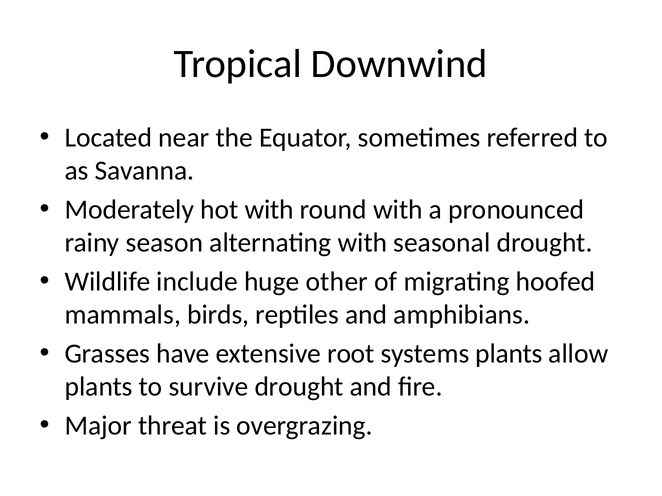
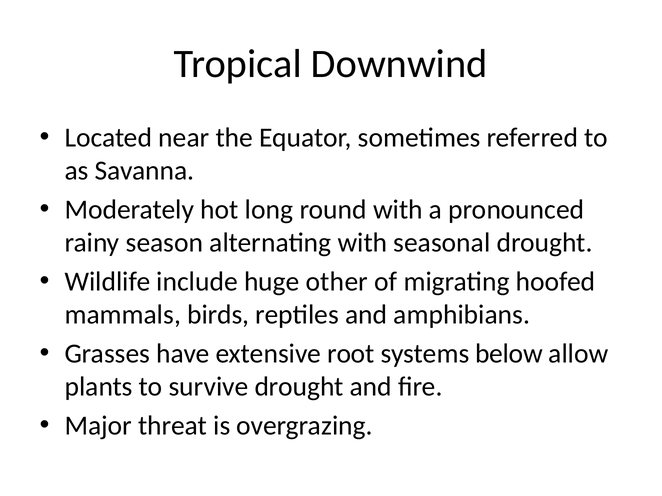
hot with: with -> long (269, 210)
systems plants: plants -> below (509, 354)
